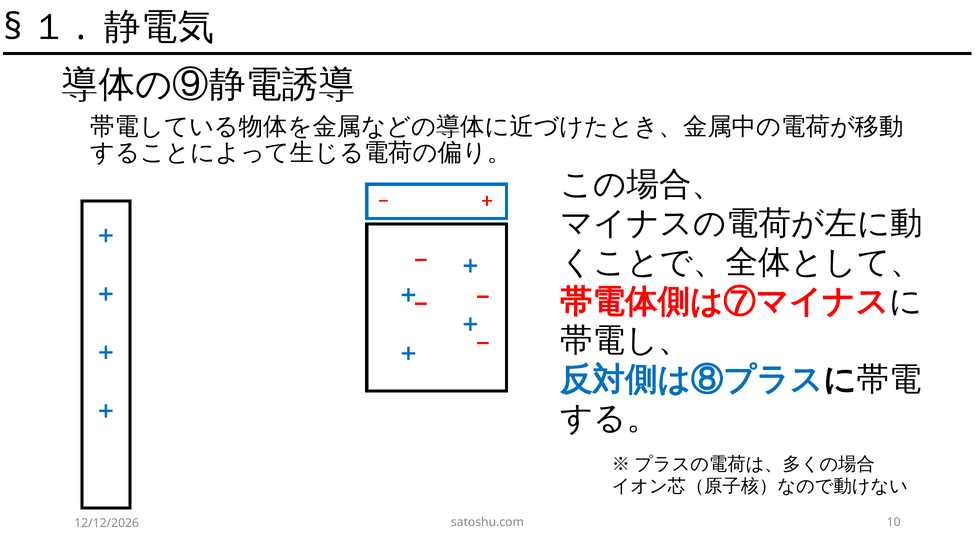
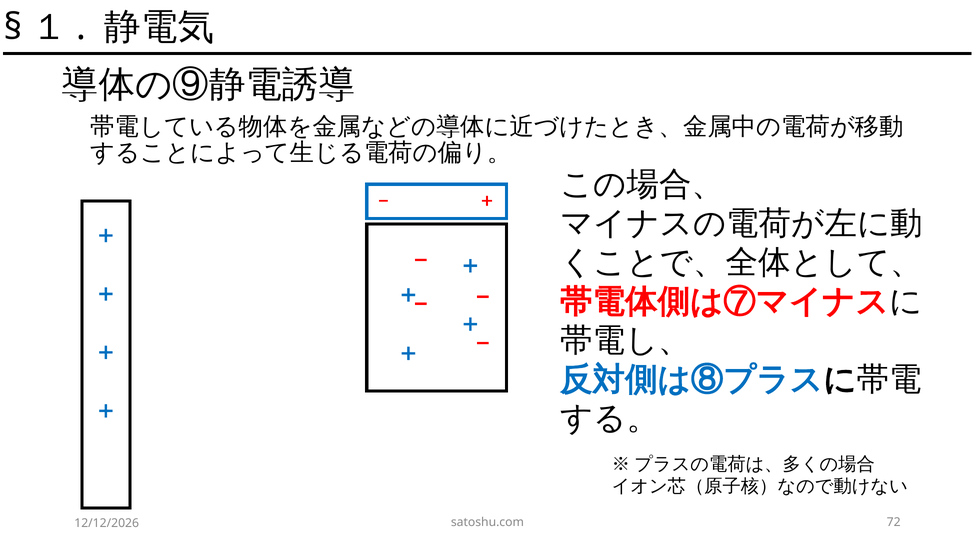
10: 10 -> 72 (894, 523)
